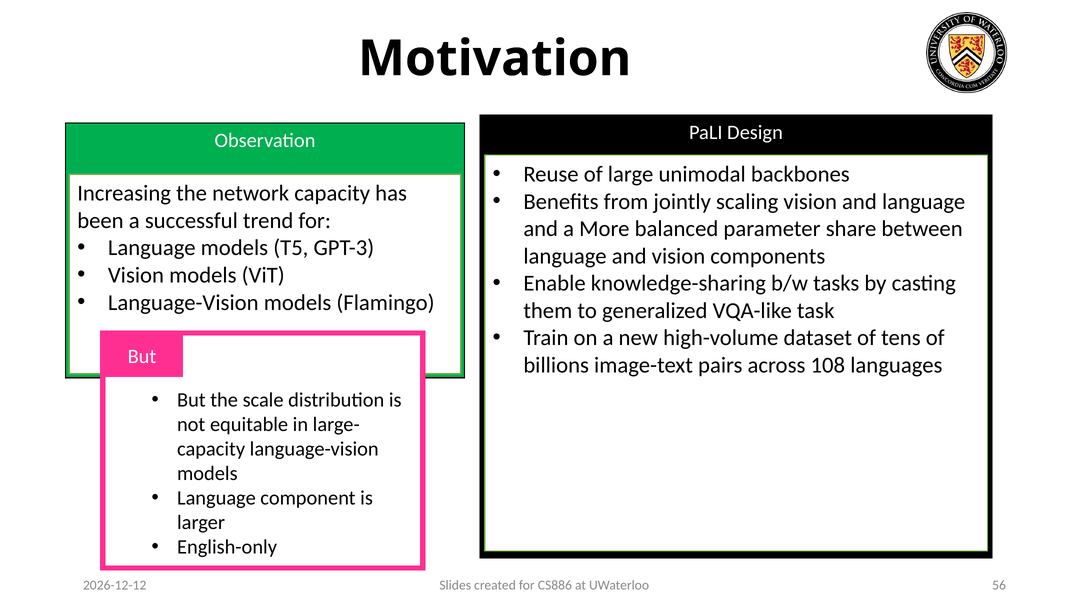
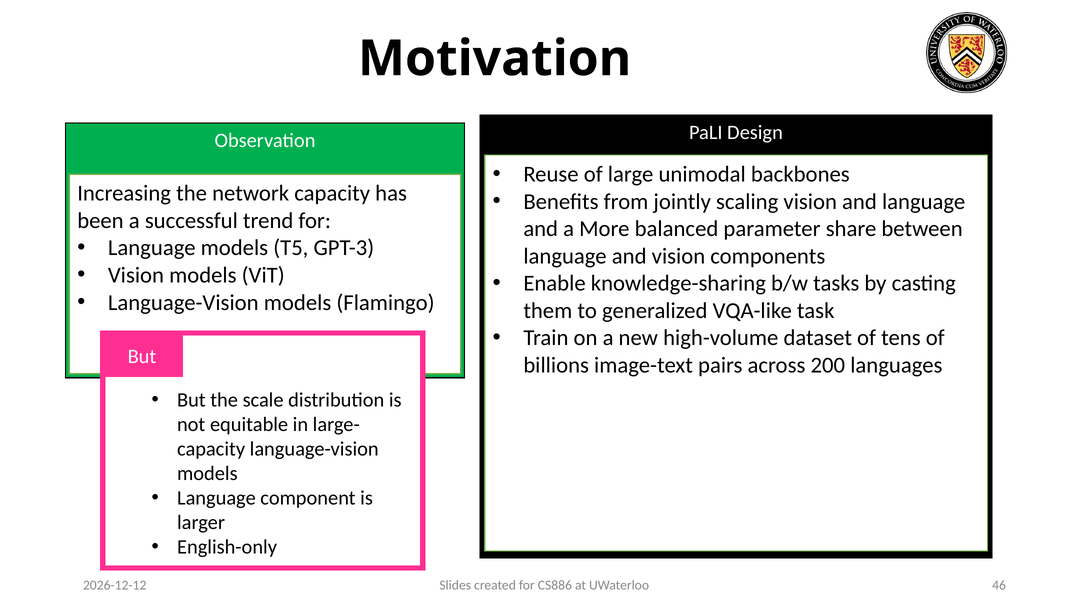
108: 108 -> 200 (828, 365)
56: 56 -> 46 (999, 585)
